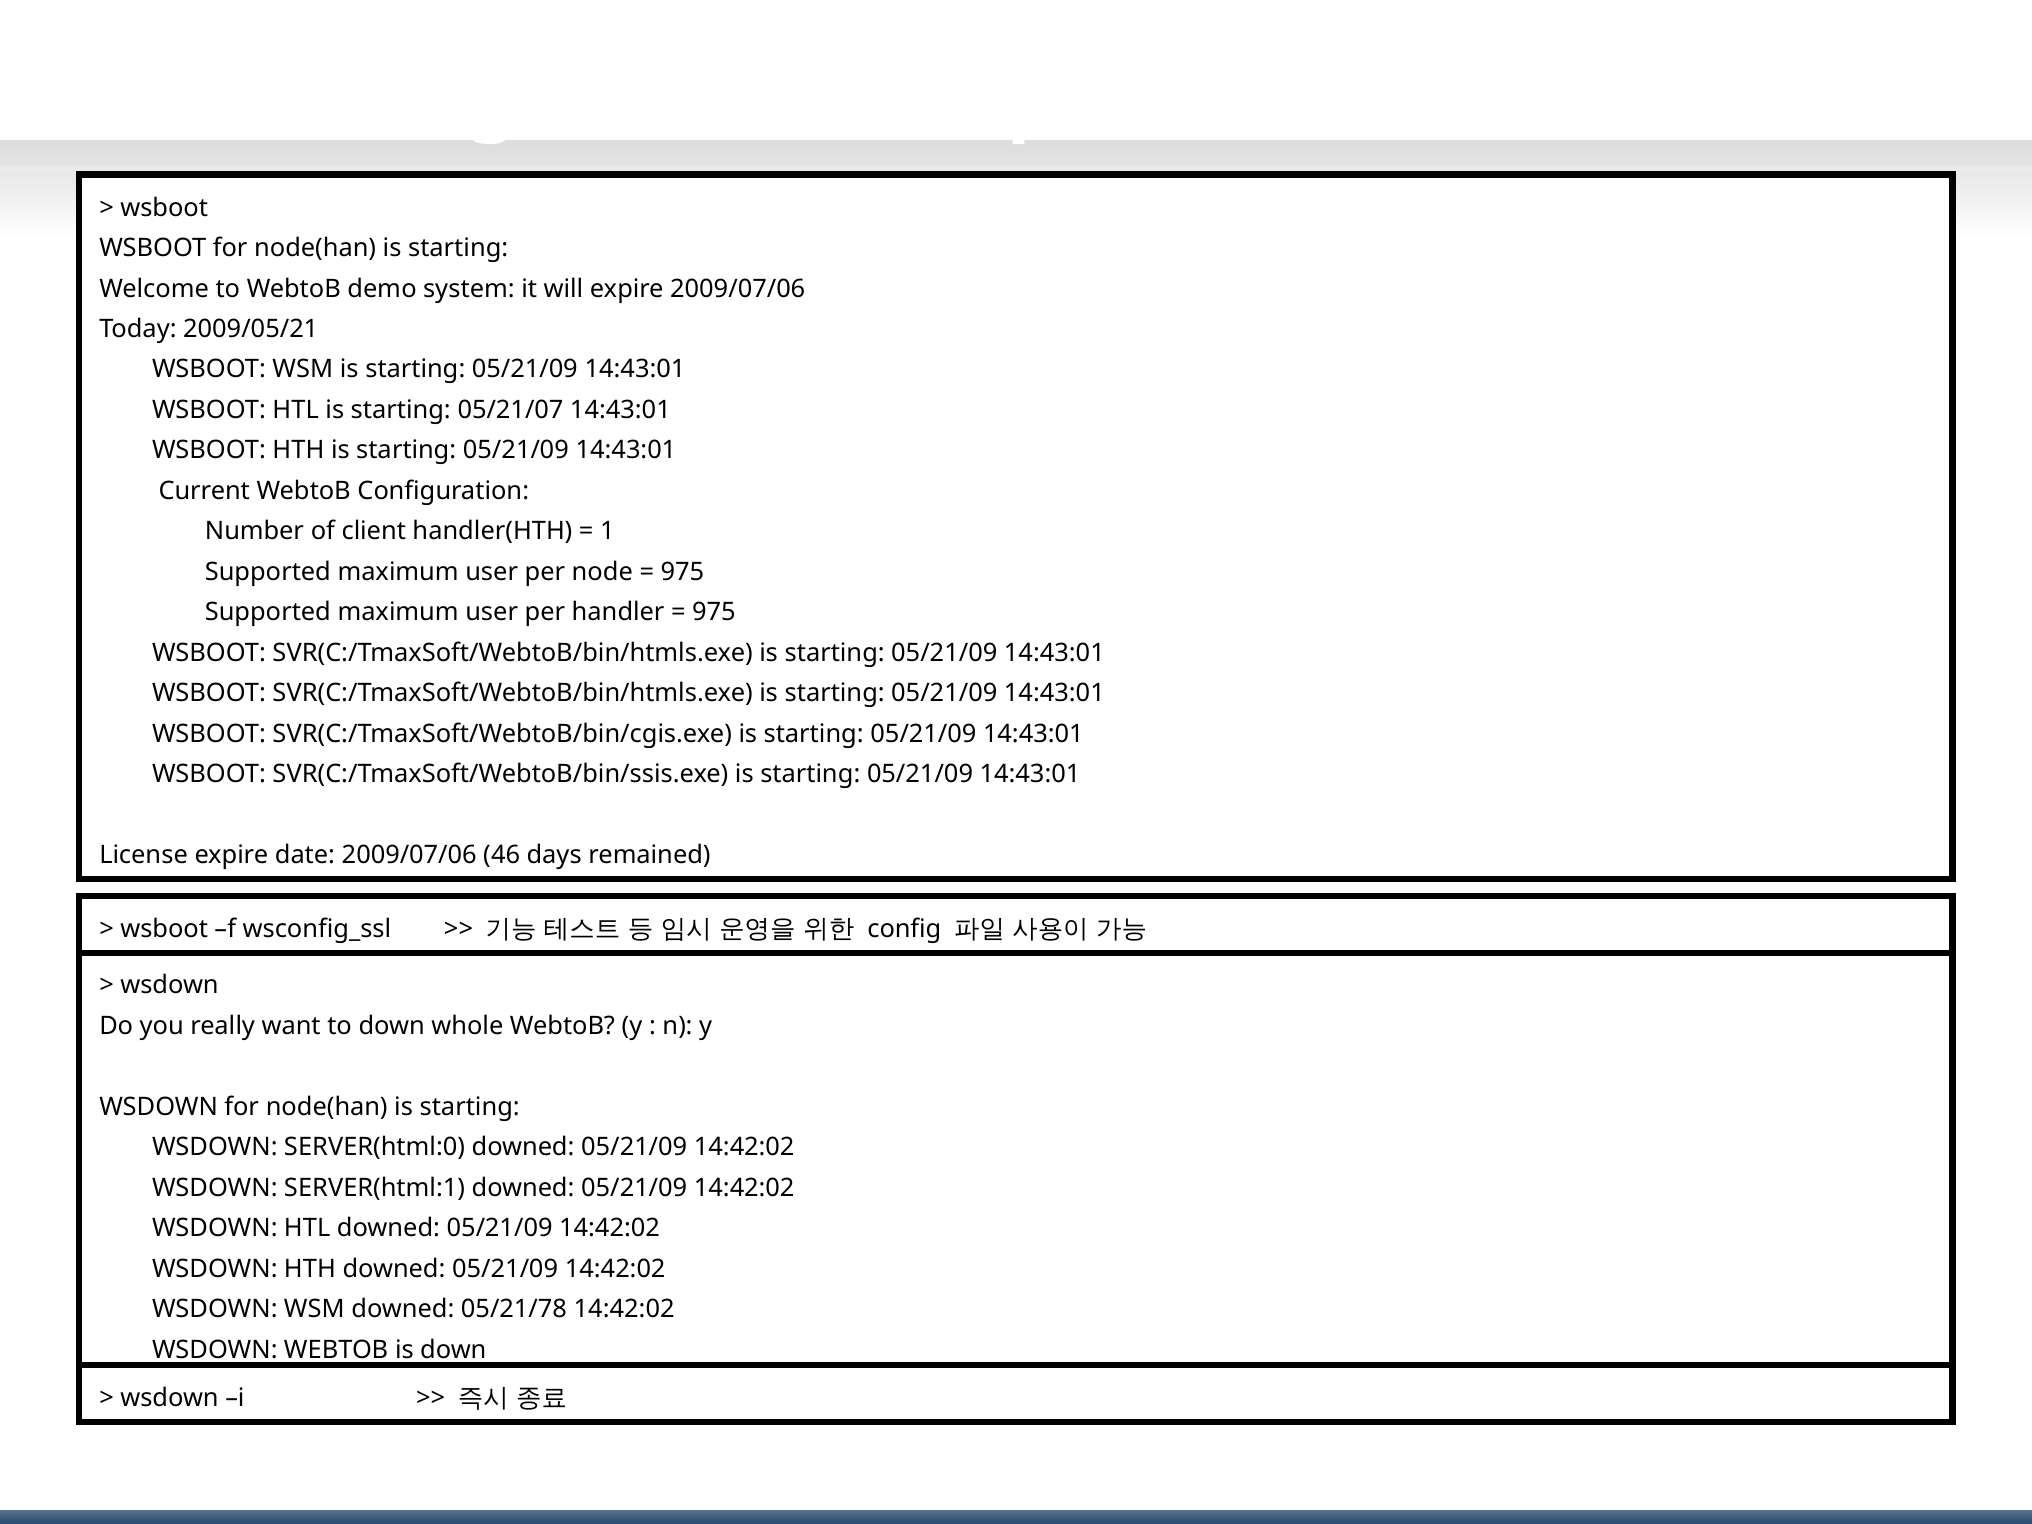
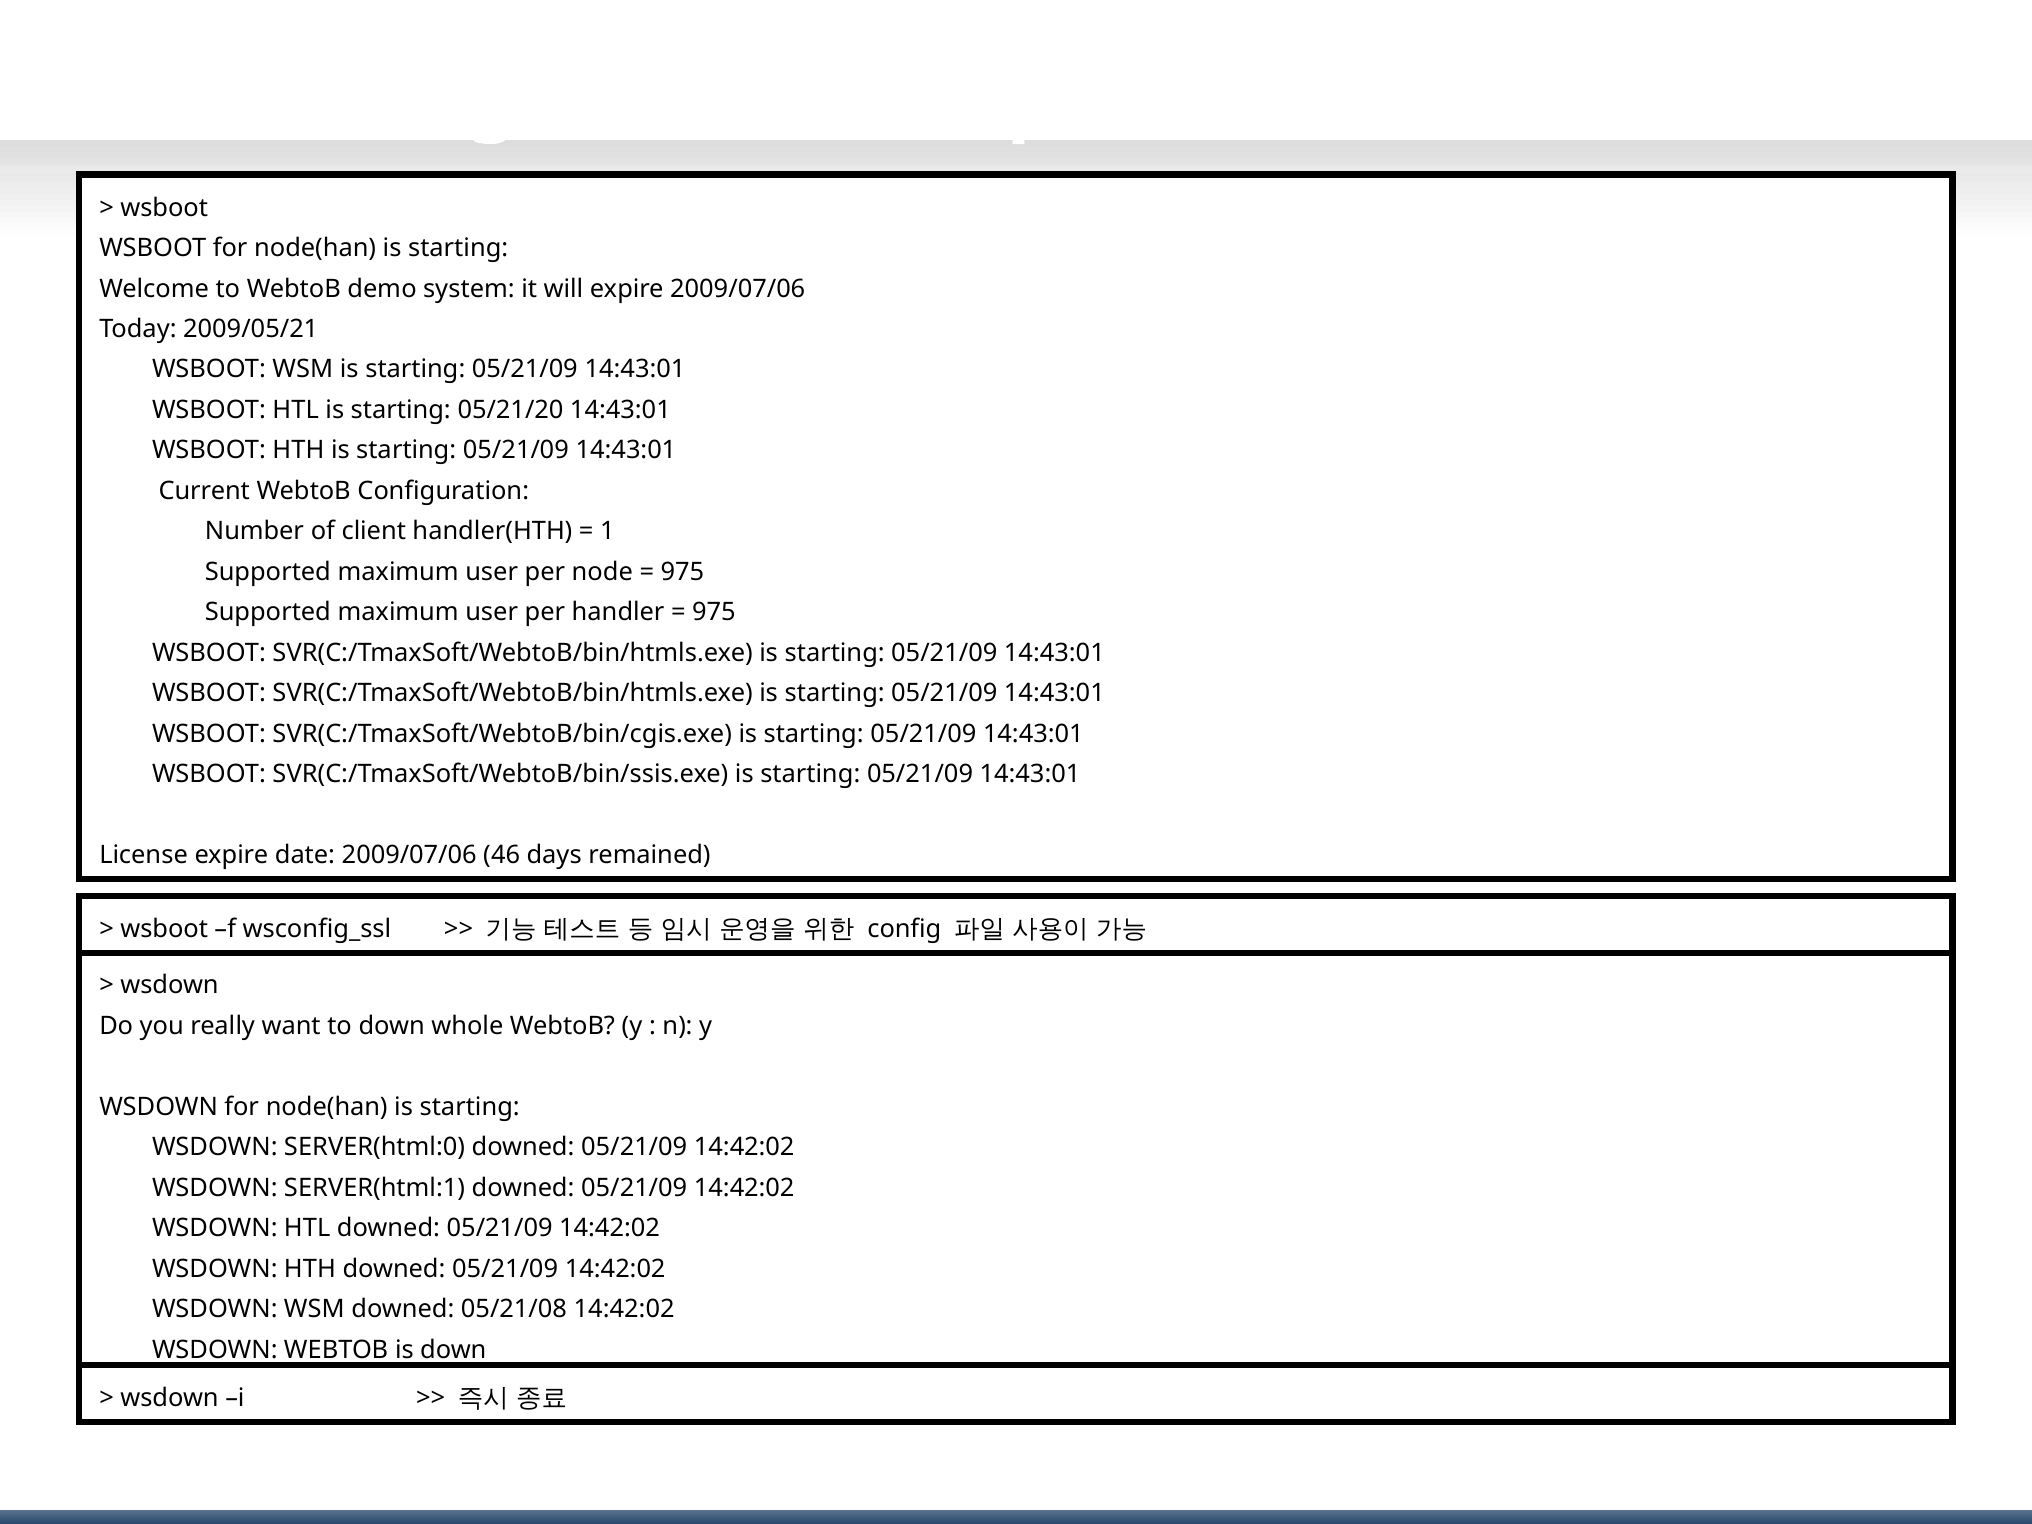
05/21/07: 05/21/07 -> 05/21/20 (511, 410)
05/21/78: 05/21/78 -> 05/21/08 (514, 1309)
